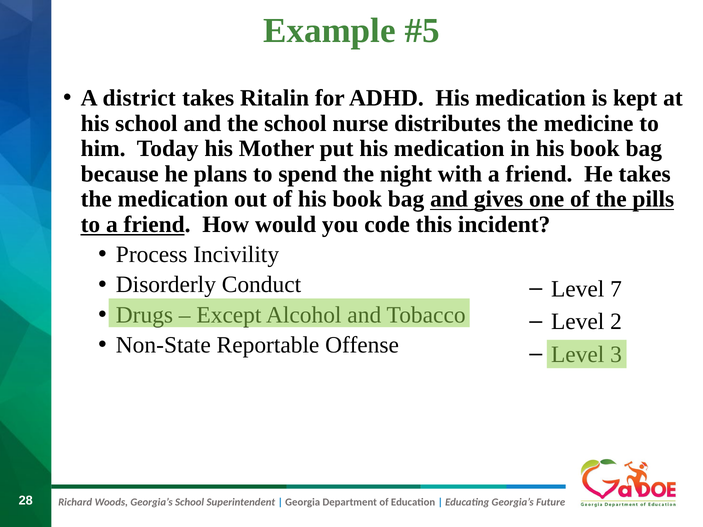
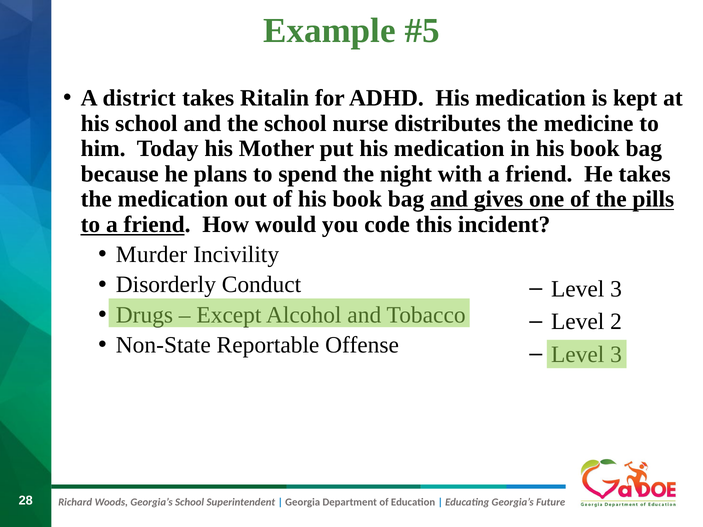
Process: Process -> Murder (152, 255)
7: 7 -> 3 (616, 289)
